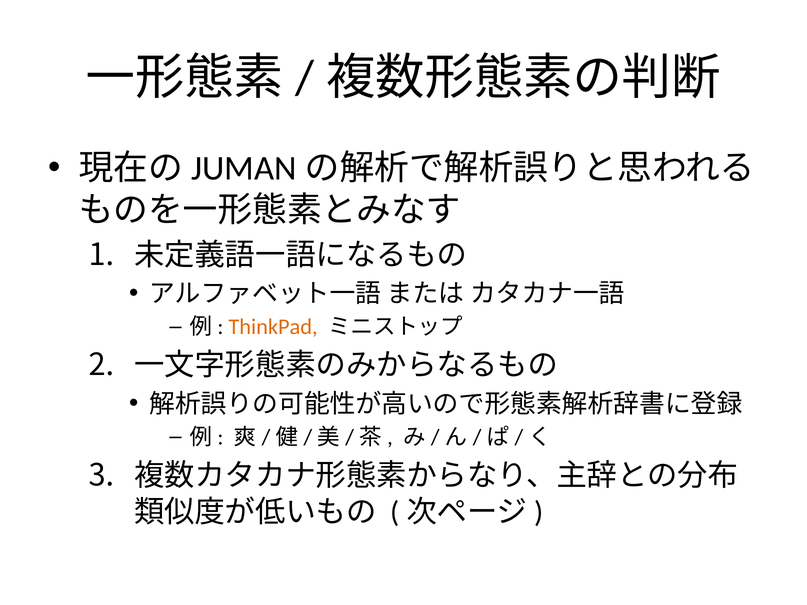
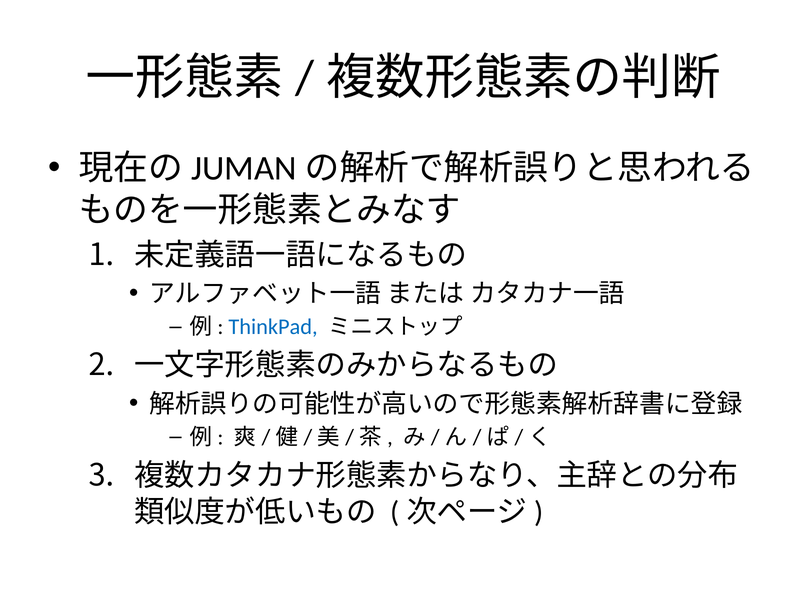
ThinkPad colour: orange -> blue (273, 327)
